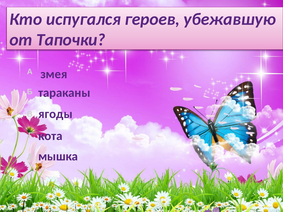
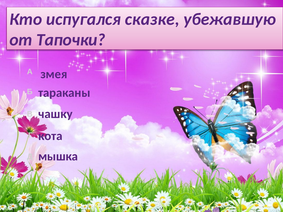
героев: героев -> сказке (152, 19)
ягоды: ягоды -> чашку (55, 114)
